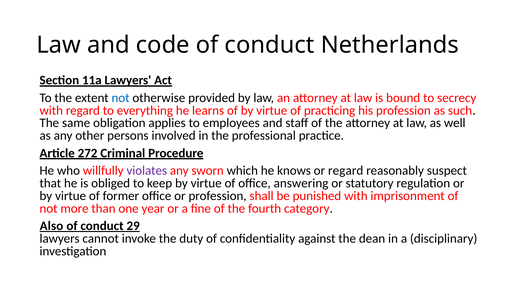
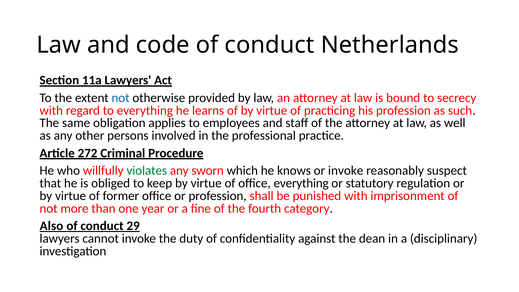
violates colour: purple -> green (147, 171)
or regard: regard -> invoke (346, 171)
office answering: answering -> everything (301, 183)
